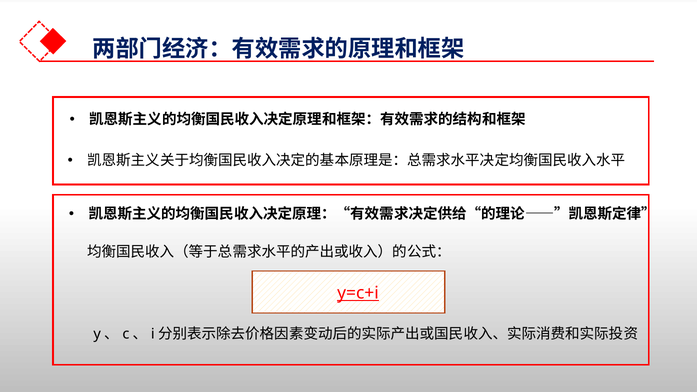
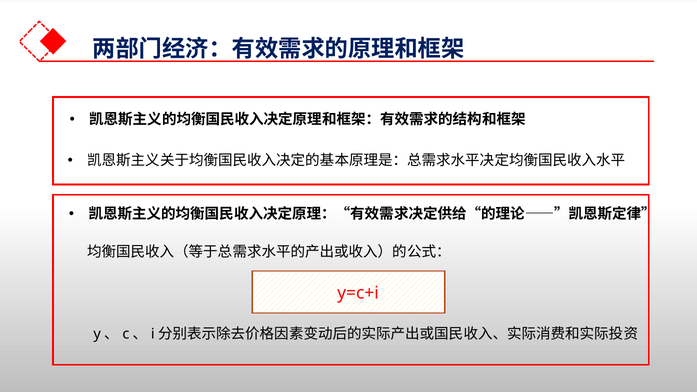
y=c+i underline: present -> none (358, 293)
